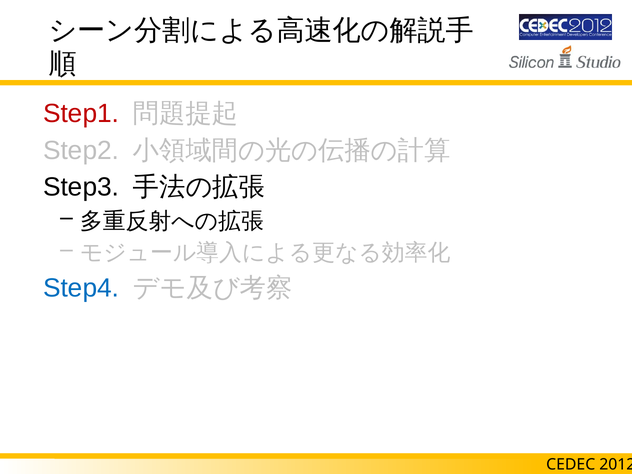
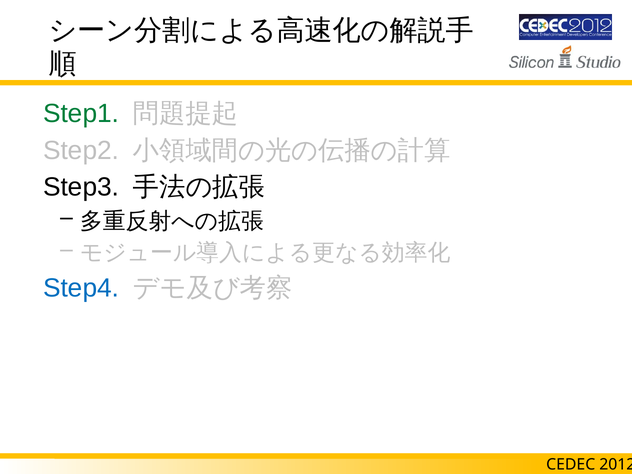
Step1 colour: red -> green (81, 113)
